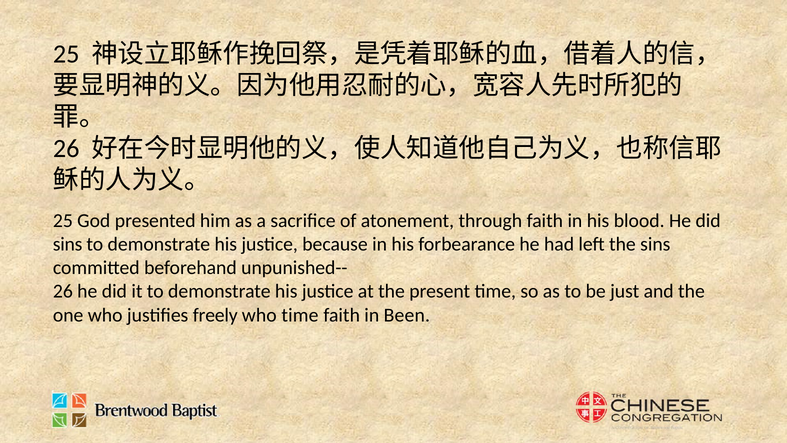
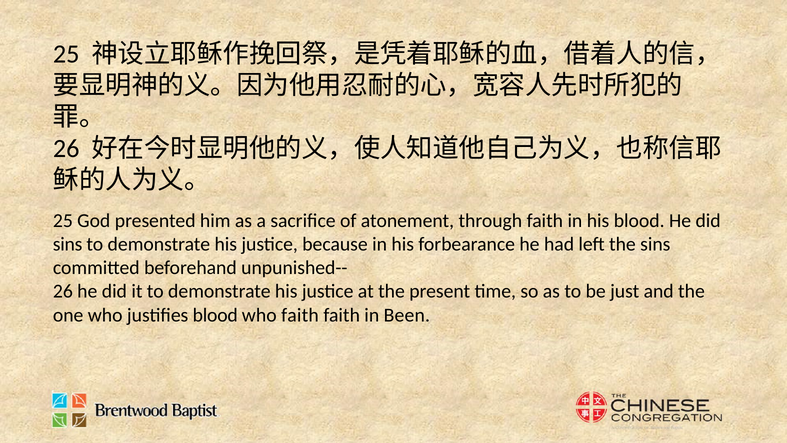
justifies freely: freely -> blood (215, 315)
who time: time -> faith (300, 315)
